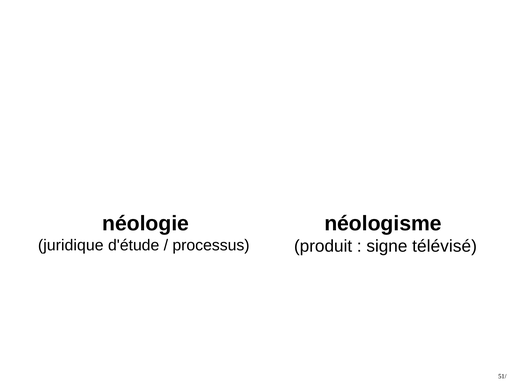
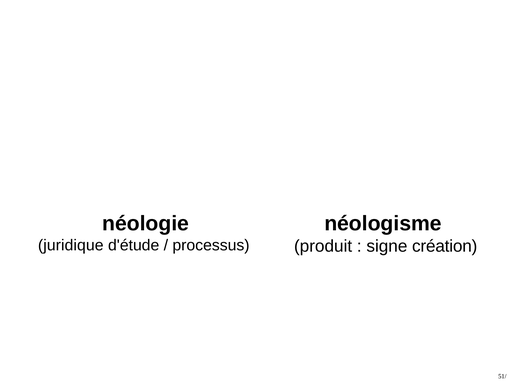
télévisé: télévisé -> création (445, 246)
